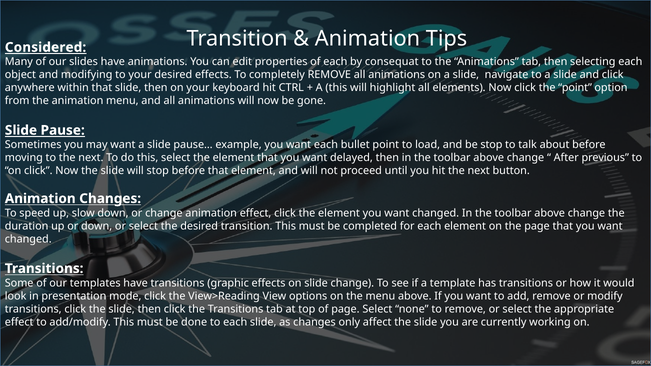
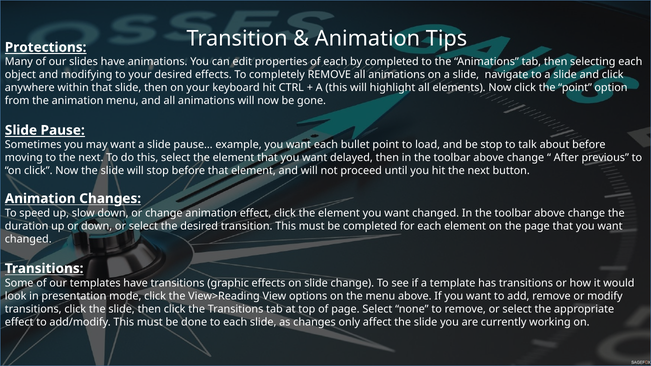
Considered: Considered -> Protections (46, 47)
by consequat: consequat -> completed (392, 62)
